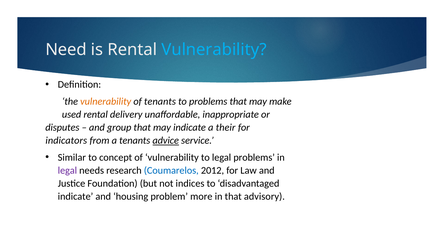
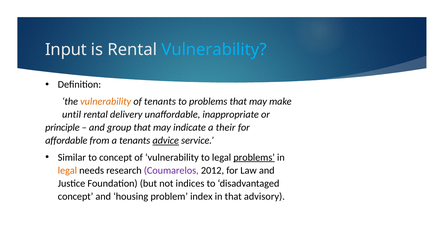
Need: Need -> Input (66, 49)
used: used -> until (72, 114)
disputes: disputes -> principle (62, 127)
indicators: indicators -> affordable (66, 140)
problems underline: none -> present (254, 157)
legal colour: purple -> orange (67, 170)
Coumarelos colour: blue -> purple (171, 170)
indicate: indicate -> concept (76, 196)
more: more -> index (201, 196)
